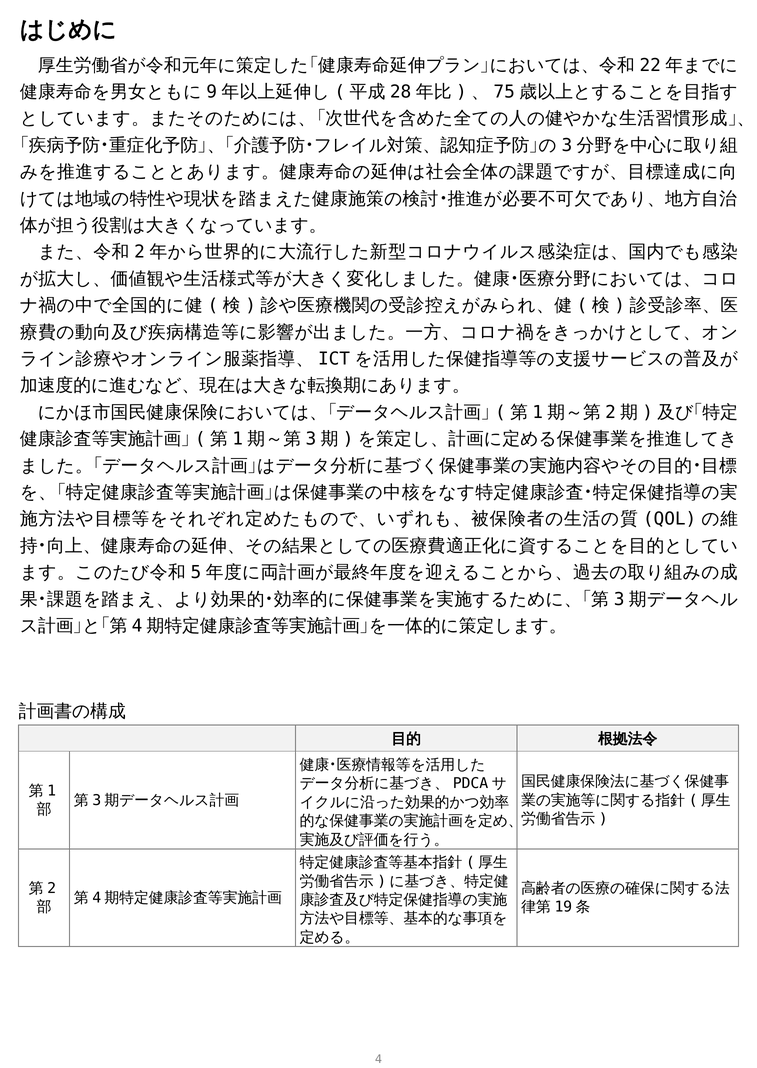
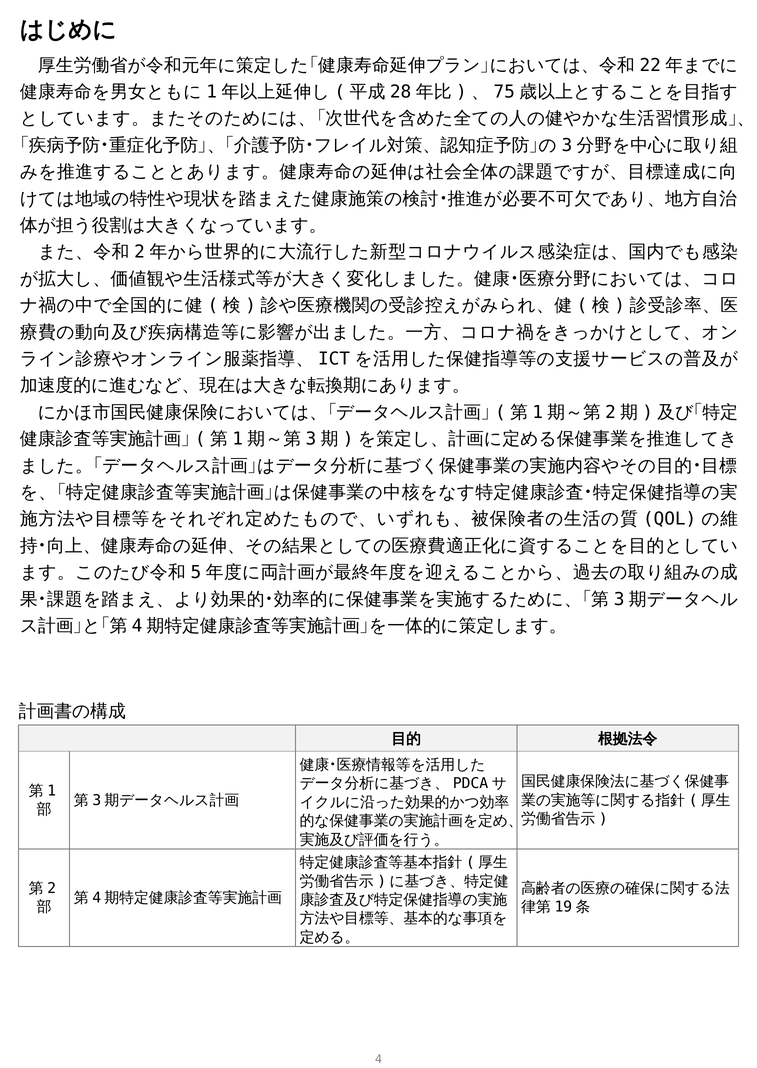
9: 9 -> 1 (212, 92)
